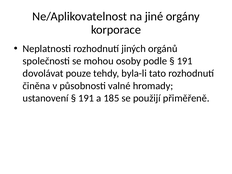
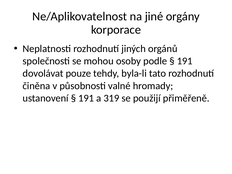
185: 185 -> 319 (111, 98)
